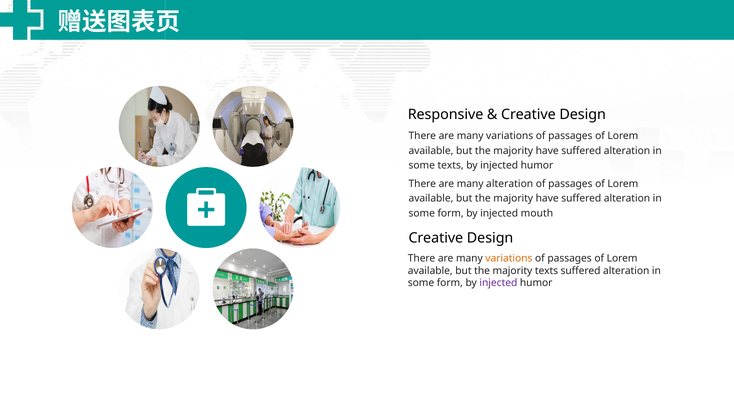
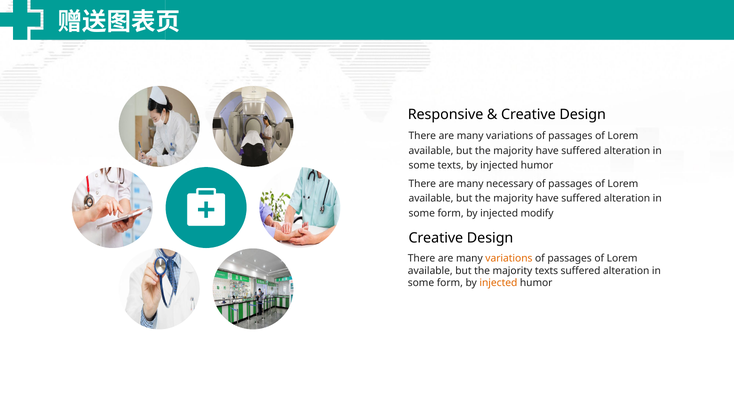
many alteration: alteration -> necessary (510, 184)
mouth: mouth -> modify (537, 213)
injected colour: purple -> orange (498, 283)
